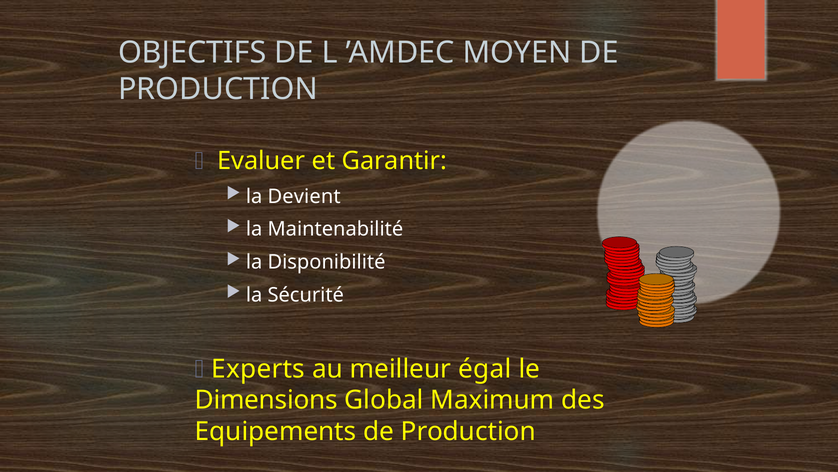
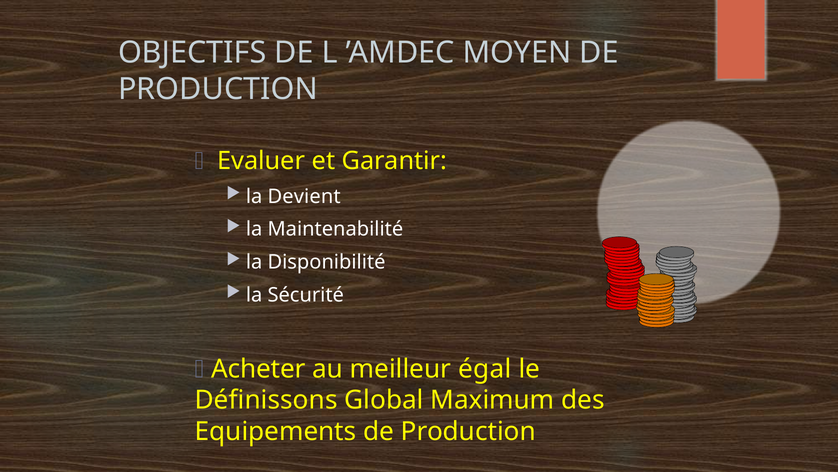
Experts: Experts -> Acheter (258, 368)
Dimensions: Dimensions -> Définissons (266, 400)
